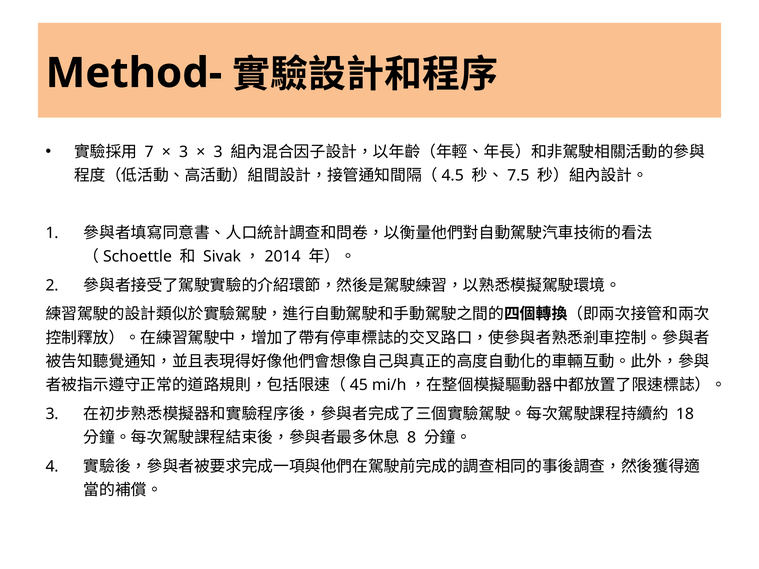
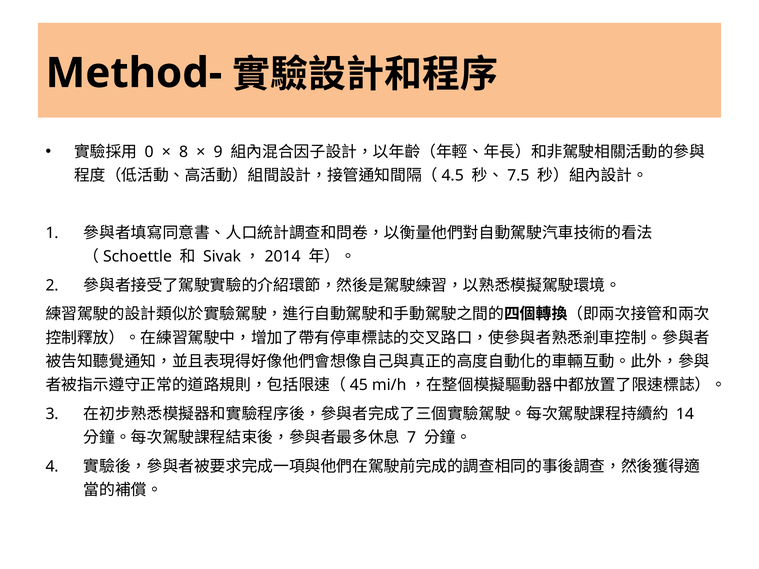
7: 7 -> 0 (149, 152)
3: 3 -> 8 (184, 152)
3: 3 -> 9 (218, 152)
18: 18 -> 14 (685, 414)
8: 8 -> 7 (412, 438)
